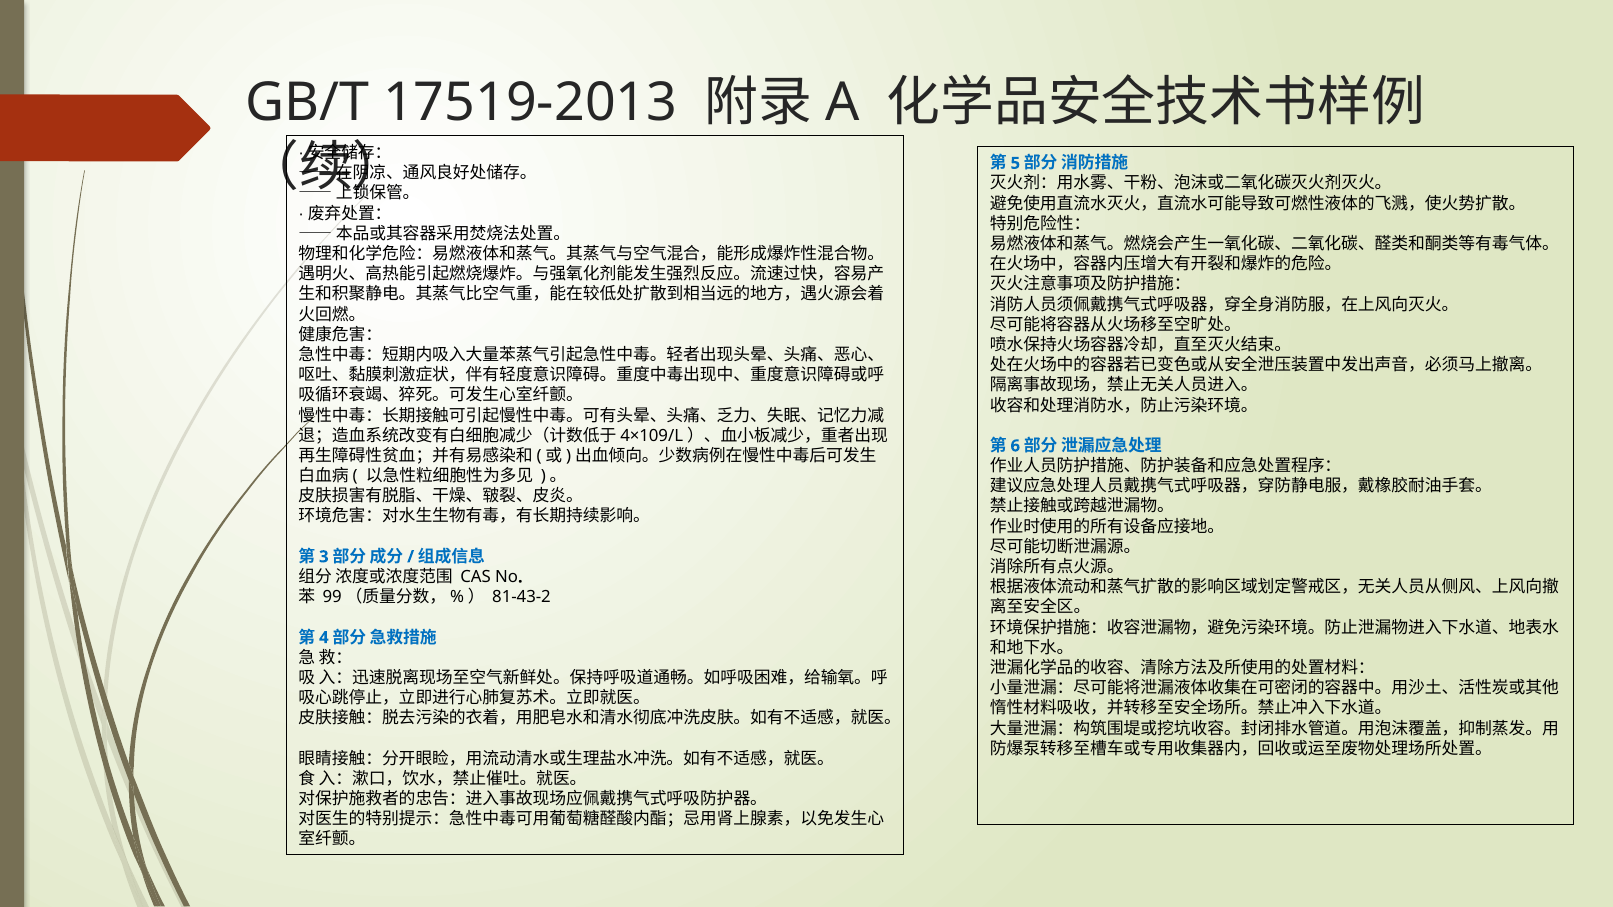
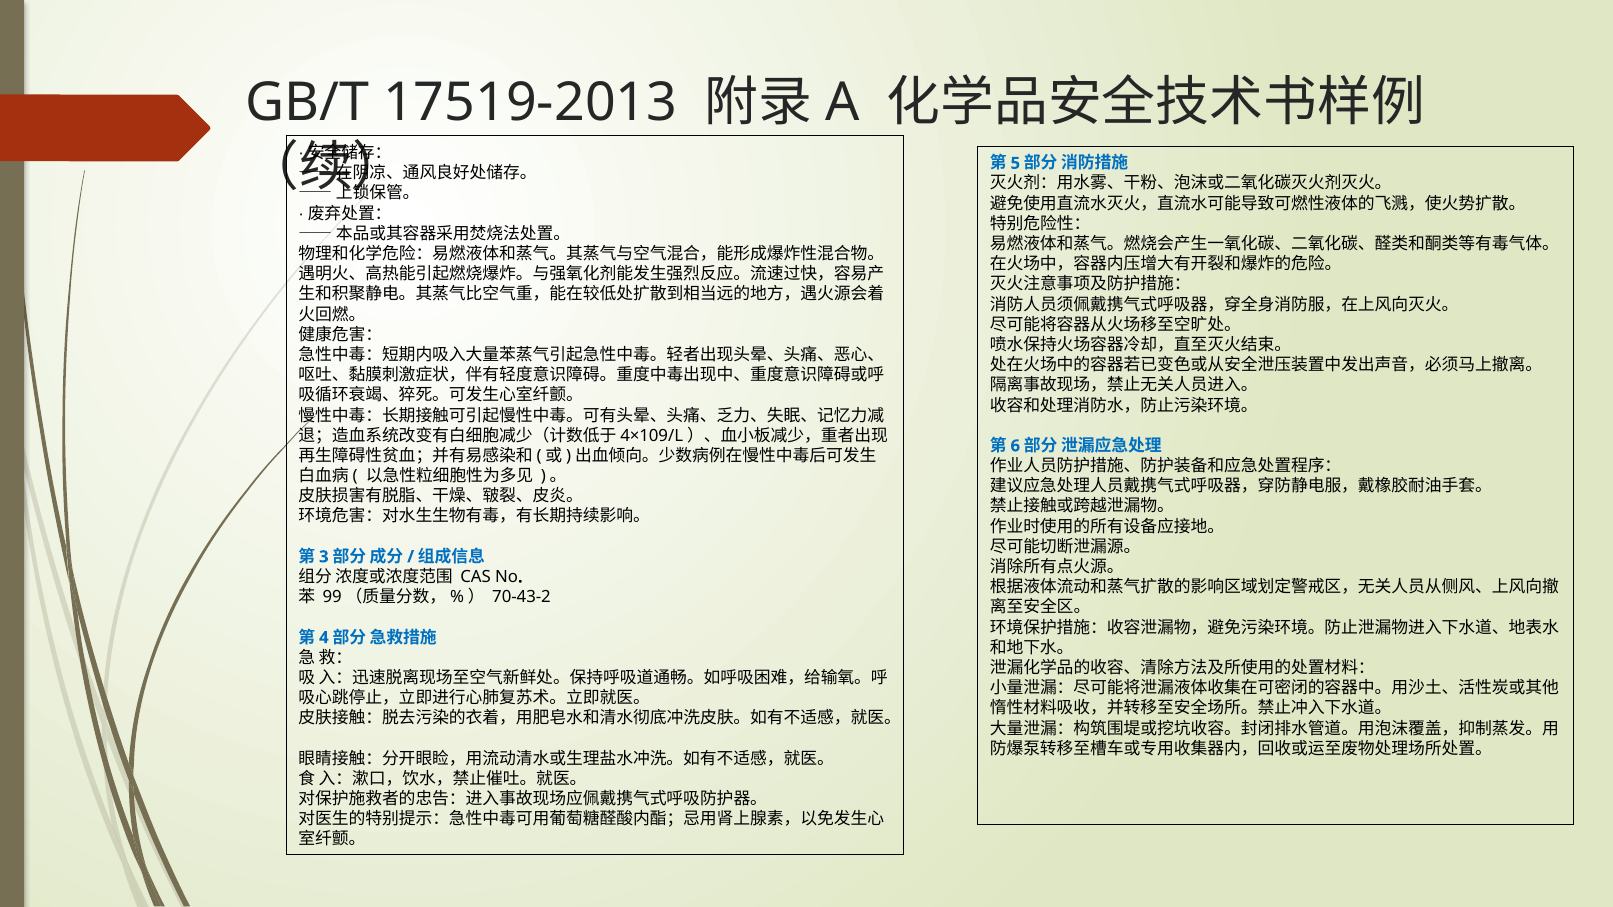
81-43-2: 81-43-2 -> 70-43-2 (521, 597)
